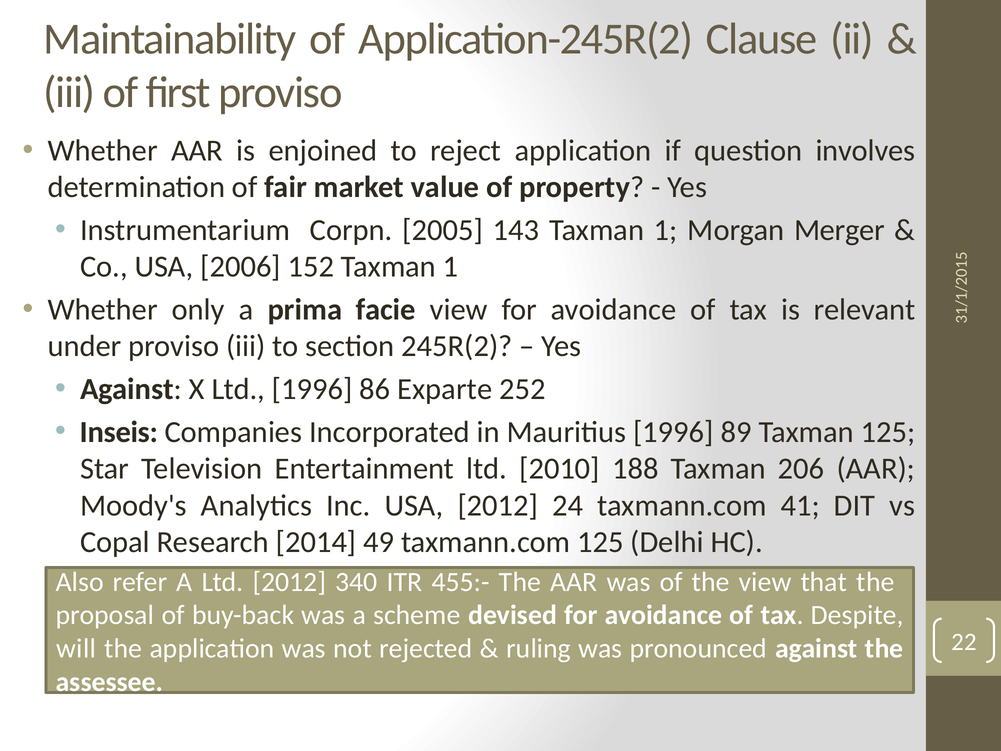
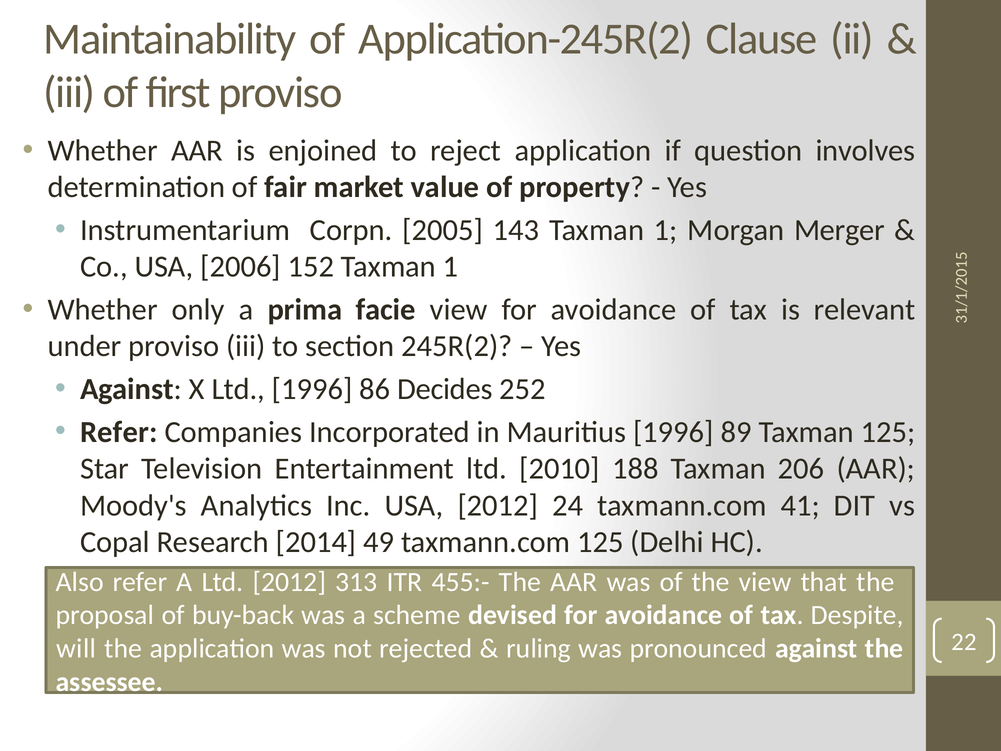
Exparte: Exparte -> Decides (445, 389)
Inseis: Inseis -> Refer (119, 432)
340: 340 -> 313 (356, 582)
